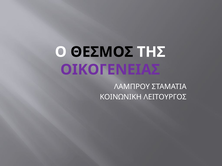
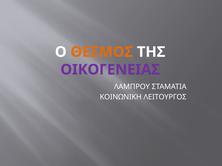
ΘΕΣΜΟΣ colour: black -> orange (102, 52)
